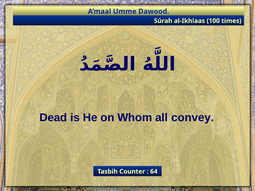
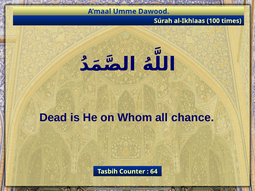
convey: convey -> chance (193, 118)
